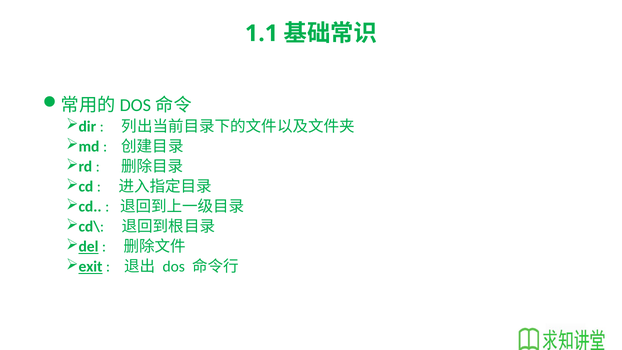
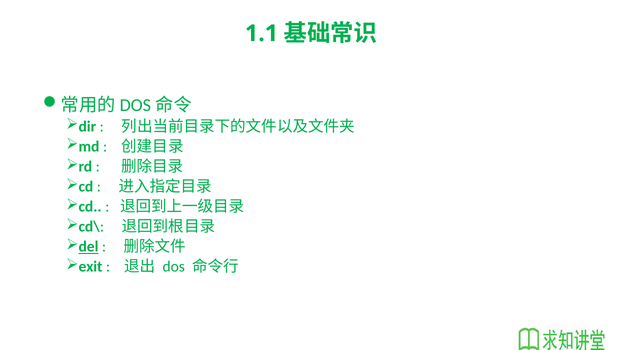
exit underline: present -> none (90, 267)
